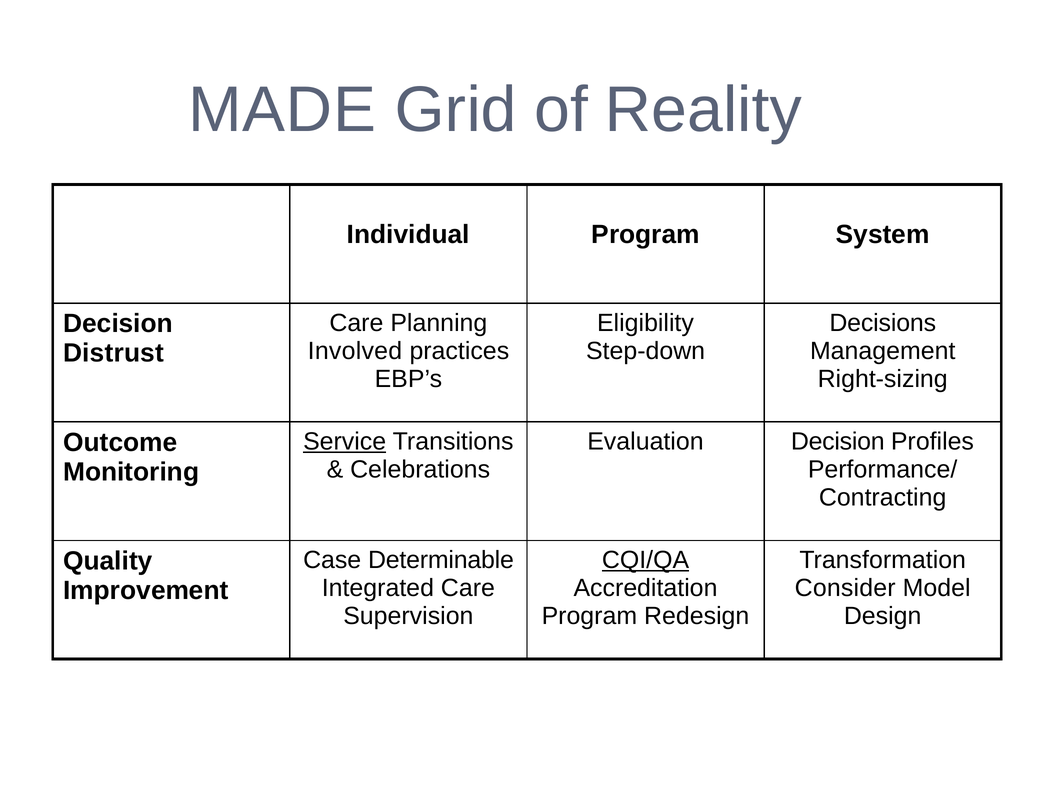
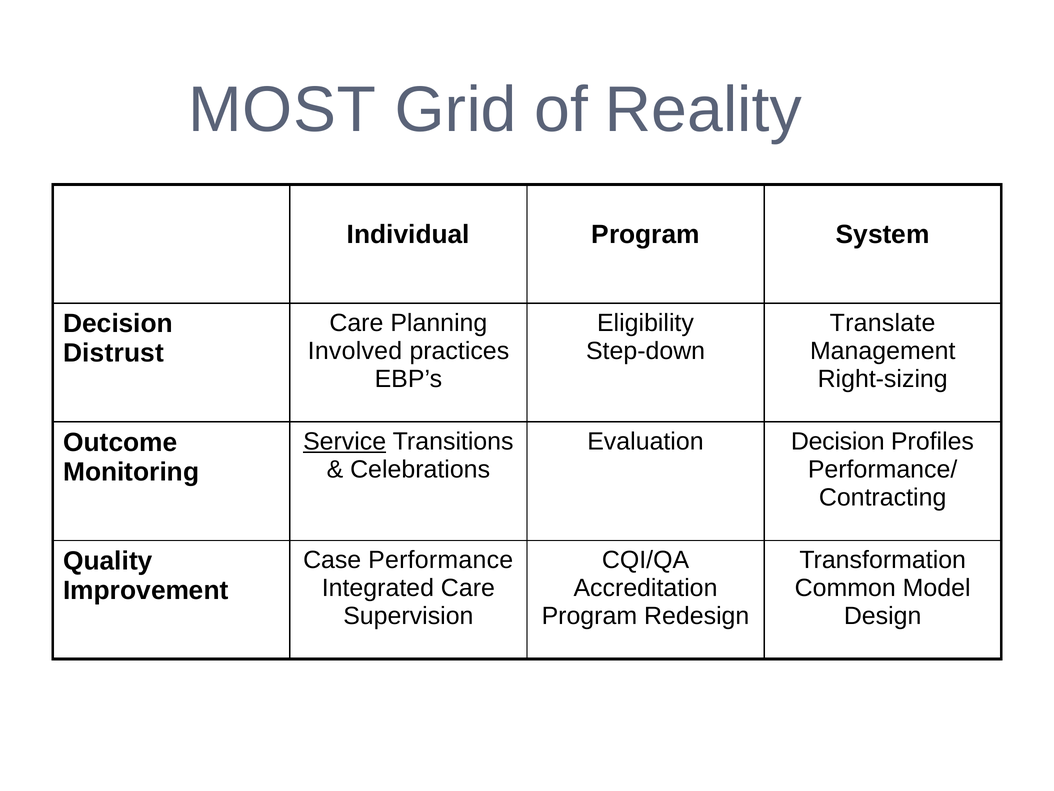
MADE: MADE -> MOST (282, 110)
Decisions: Decisions -> Translate (883, 323)
Determinable: Determinable -> Performance (441, 560)
CQI/QA underline: present -> none (646, 560)
Consider: Consider -> Common (845, 588)
